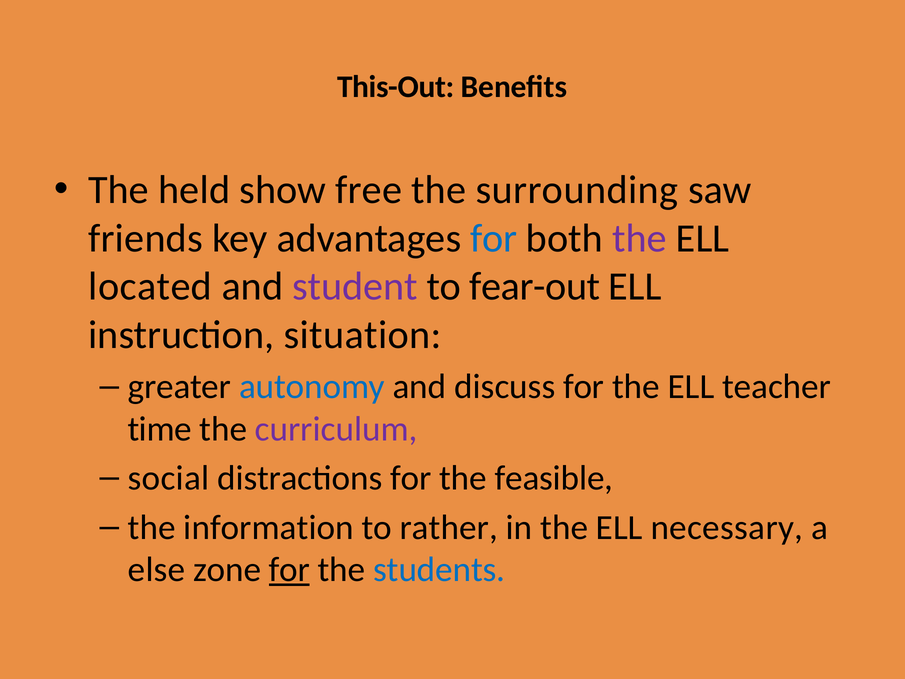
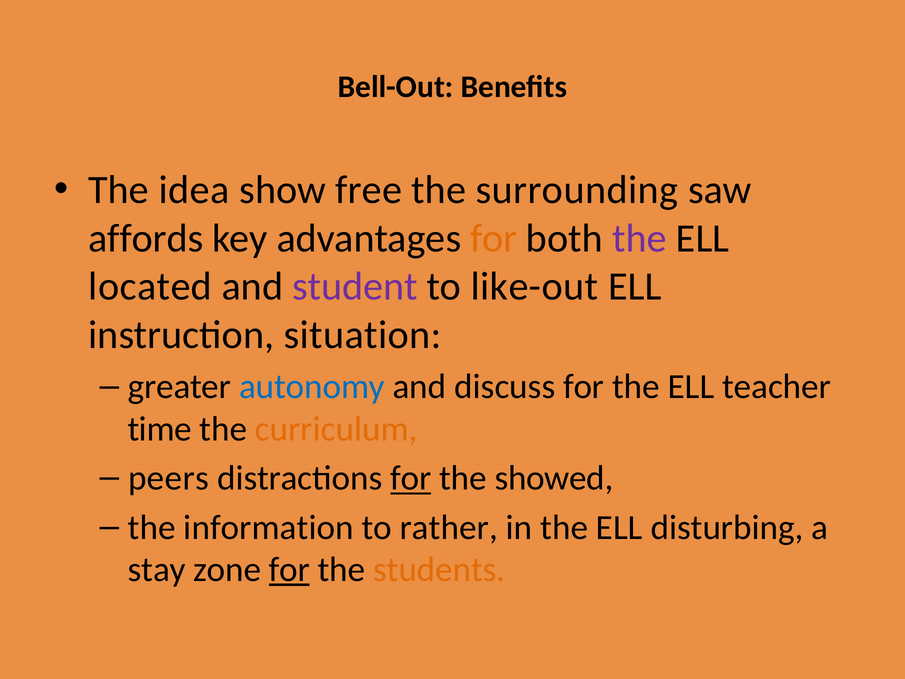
This-Out: This-Out -> Bell-Out (396, 87)
held: held -> idea (194, 190)
friends: friends -> affords (146, 238)
for colour: blue -> orange (494, 238)
fear-out: fear-out -> like-out (534, 287)
curriculum colour: purple -> orange (336, 429)
social: social -> peers (168, 478)
for underline: none -> present (411, 478)
feasible: feasible -> showed (554, 478)
necessary: necessary -> disturbing (727, 527)
else: else -> stay (157, 569)
students colour: blue -> orange (439, 569)
